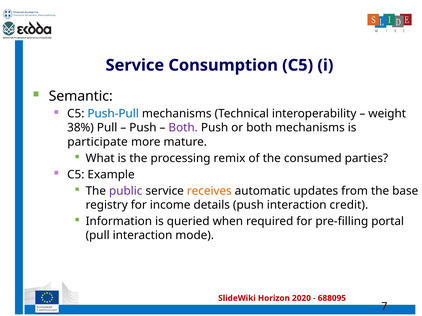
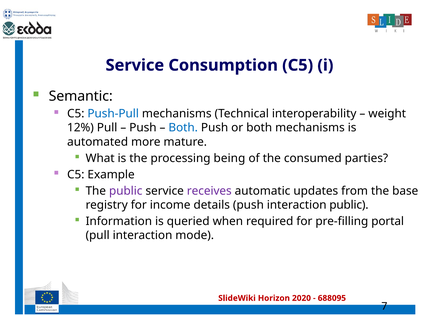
38%: 38% -> 12% (80, 128)
Both colour: purple -> blue (183, 128)
participate: participate -> automated (98, 142)
remix: remix -> being (229, 158)
receives colour: orange -> purple (209, 191)
interaction credit: credit -> public (349, 205)
